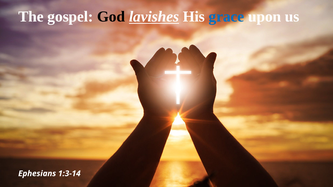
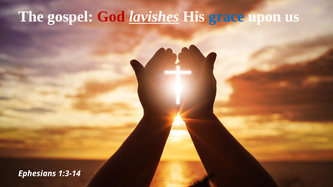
God colour: black -> red (111, 17)
